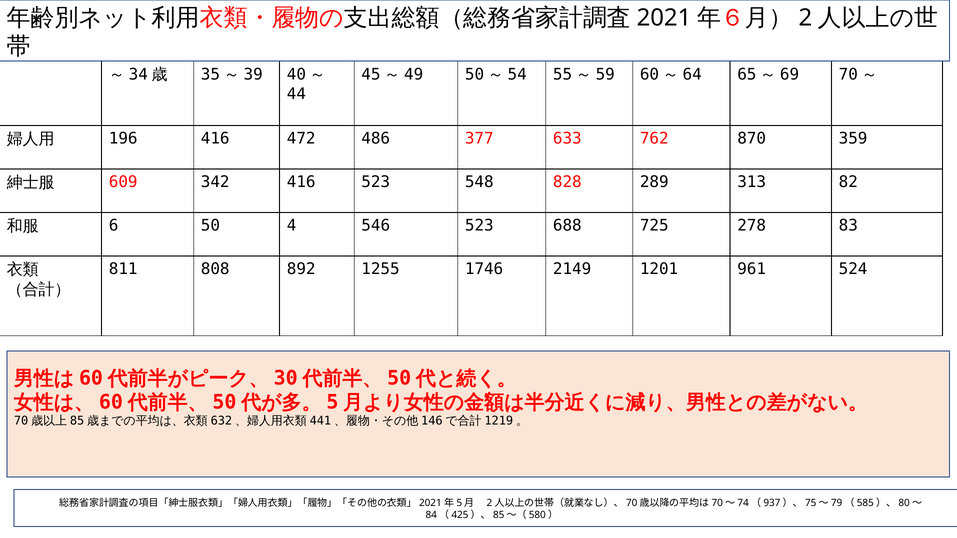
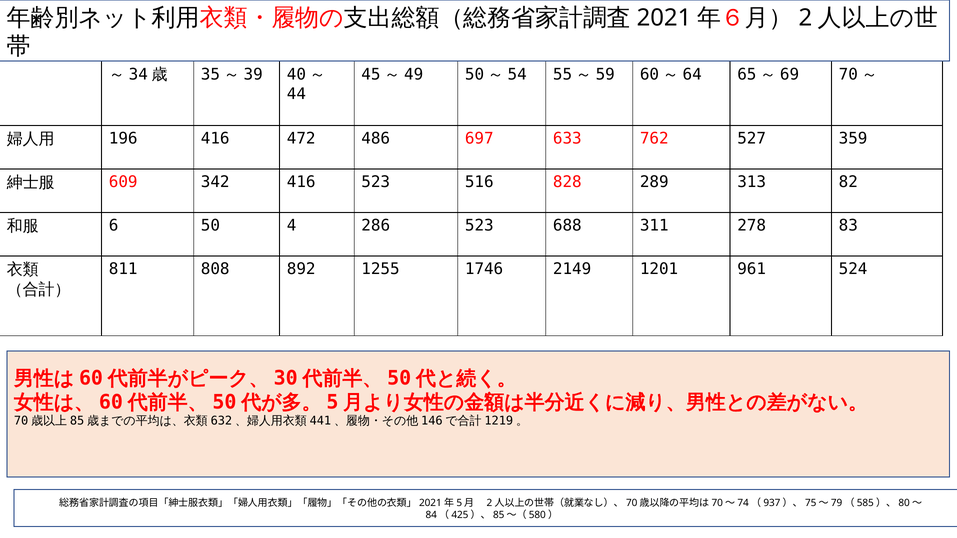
377: 377 -> 697 (479, 139)
870: 870 -> 527 (752, 139)
548: 548 -> 516 (479, 182)
546: 546 -> 286 (376, 226)
725: 725 -> 311 (654, 226)
